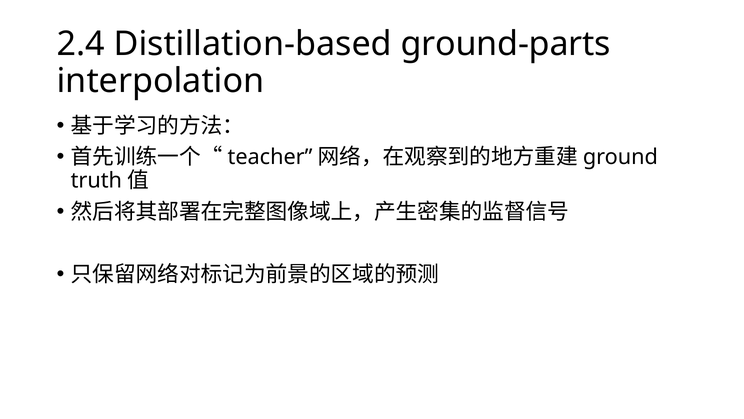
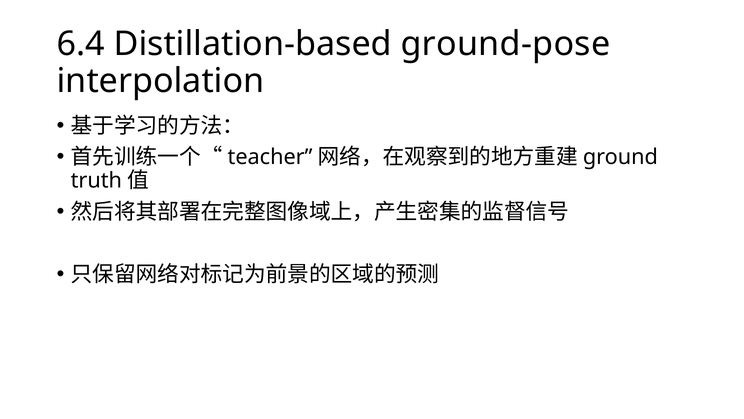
2.4: 2.4 -> 6.4 (81, 44)
ground-parts: ground-parts -> ground-pose (505, 44)
